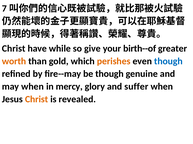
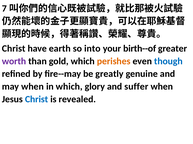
while: while -> earth (60, 49)
give: give -> into (92, 49)
worth colour: orange -> purple (14, 61)
be though: though -> greatly (109, 74)
in mercy: mercy -> which (69, 87)
Christ colour: orange -> blue (37, 100)
